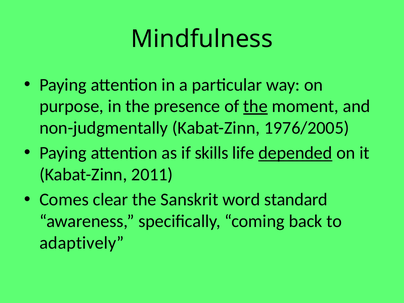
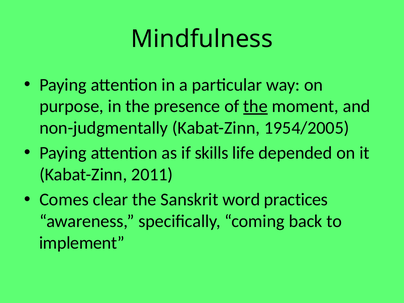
1976/2005: 1976/2005 -> 1954/2005 (307, 128)
depended underline: present -> none (295, 153)
standard: standard -> practices (296, 200)
adaptively: adaptively -> implement (82, 243)
